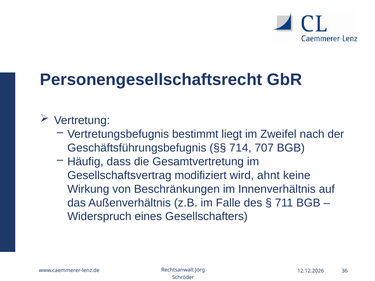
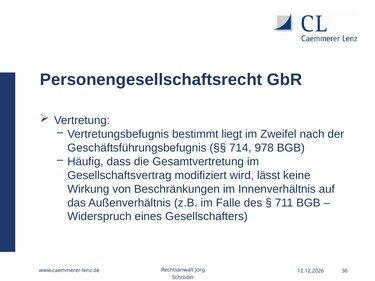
707: 707 -> 978 (264, 148)
ahnt: ahnt -> lässt (269, 175)
